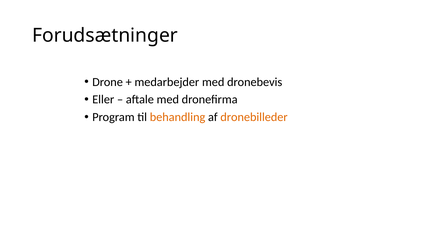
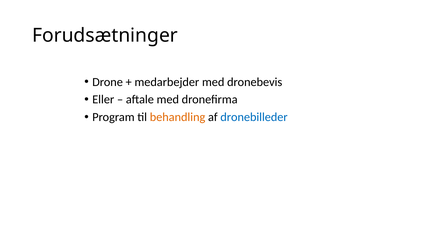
dronebilleder colour: orange -> blue (254, 117)
